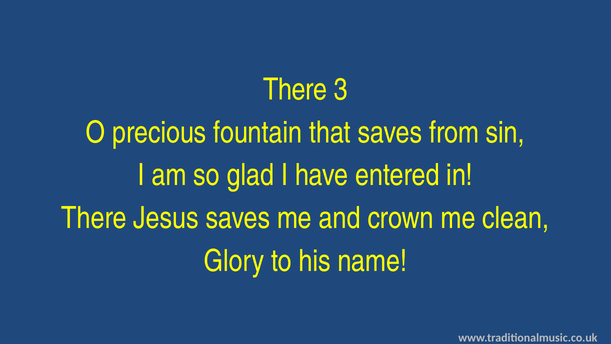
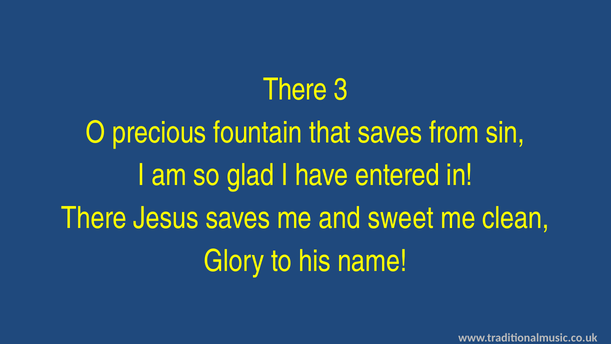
crown: crown -> sweet (401, 218)
